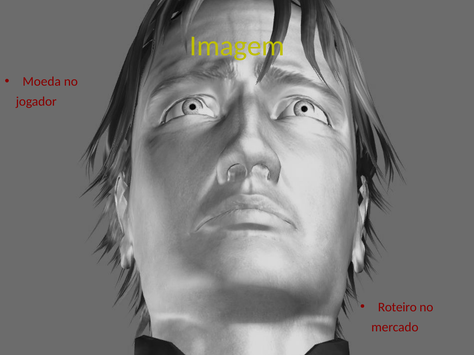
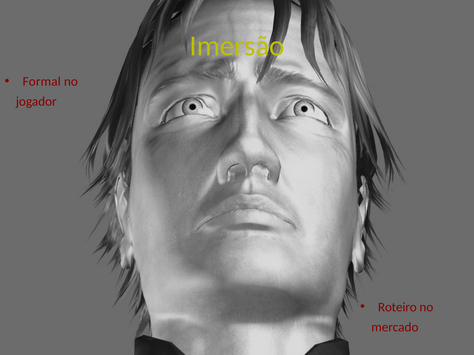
Imagem: Imagem -> Imersão (237, 46)
Moeda: Moeda -> Formal (42, 82)
